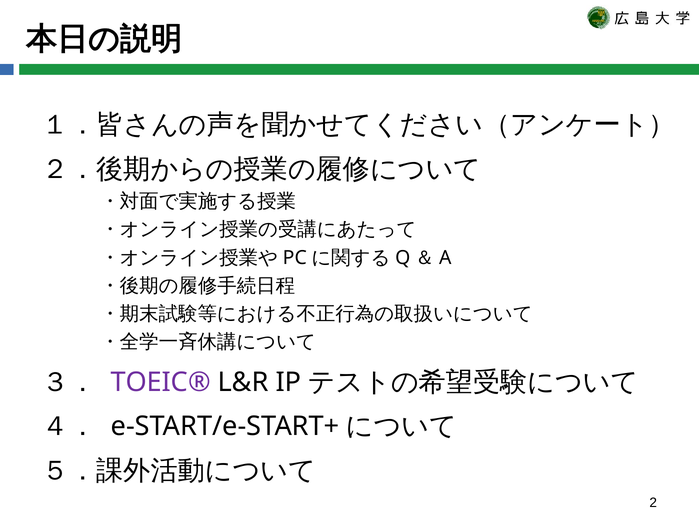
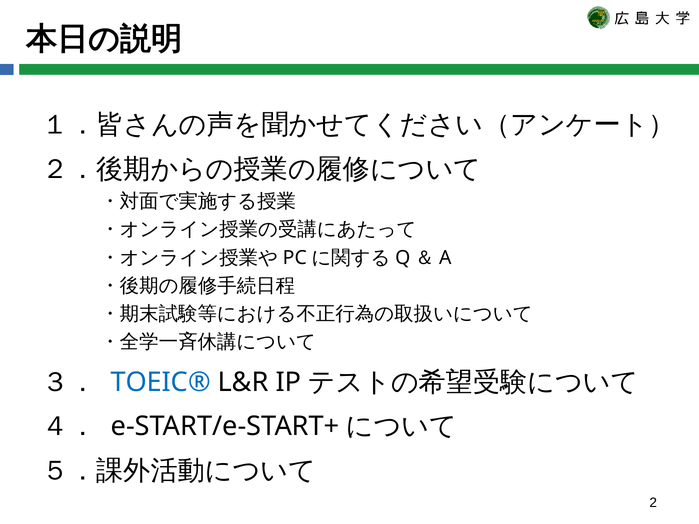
TOEIC® colour: purple -> blue (161, 382)
